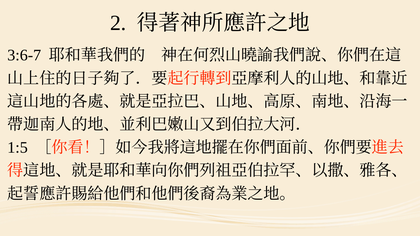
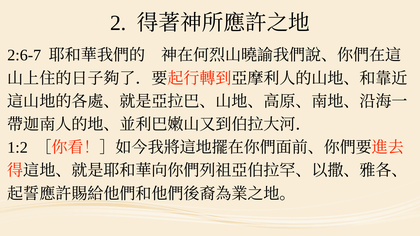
3:6-7: 3:6-7 -> 2:6-7 (24, 55)
1:5: 1:5 -> 1:2 (18, 148)
